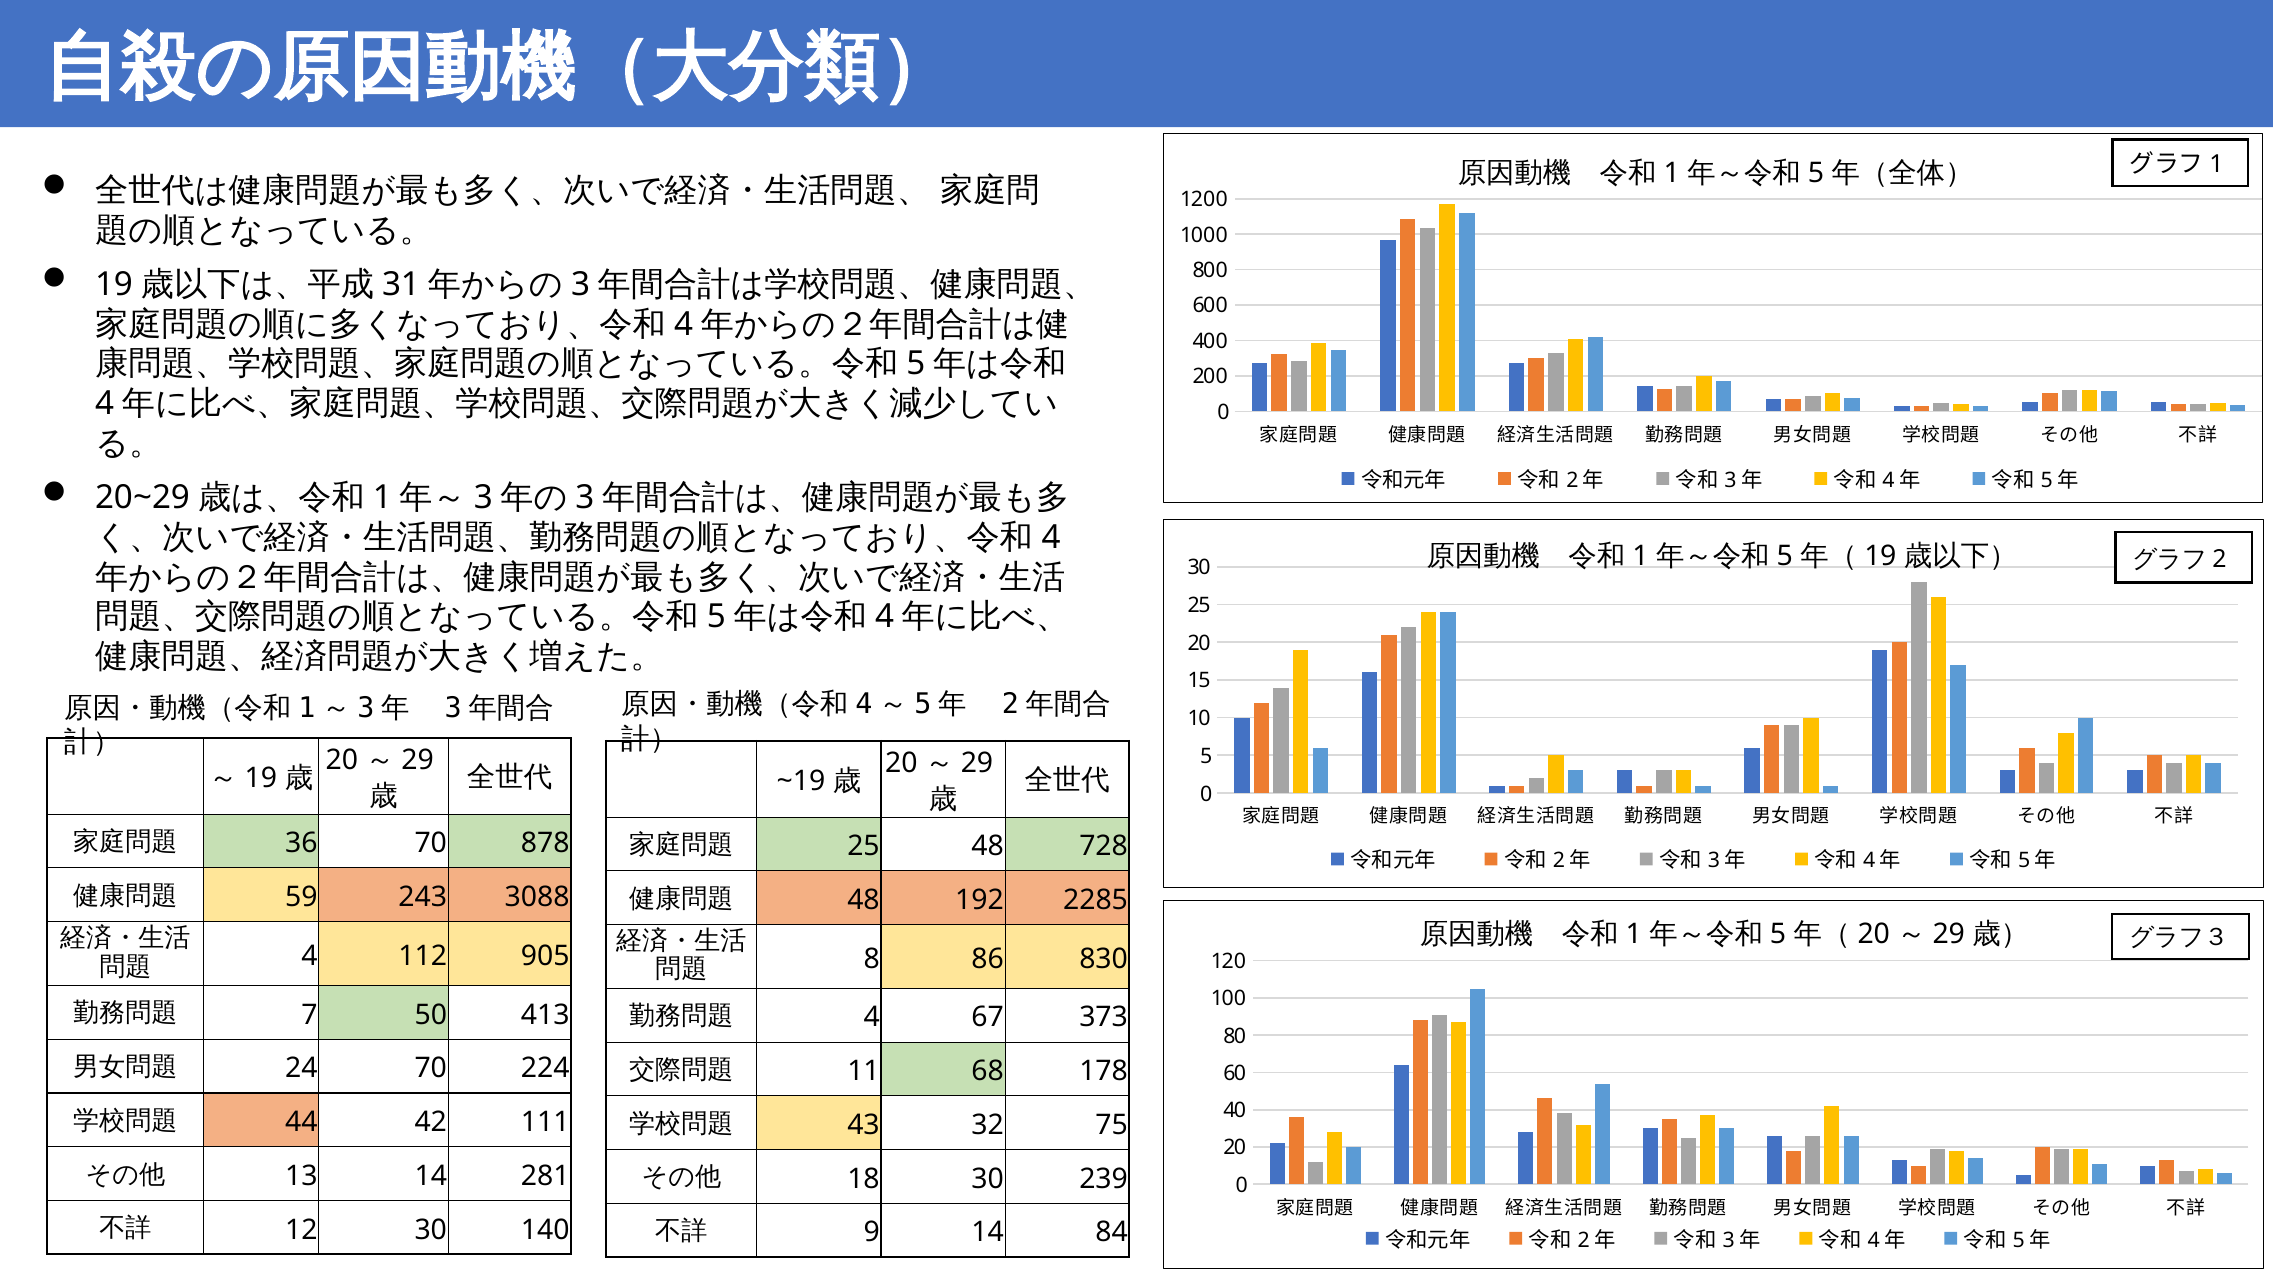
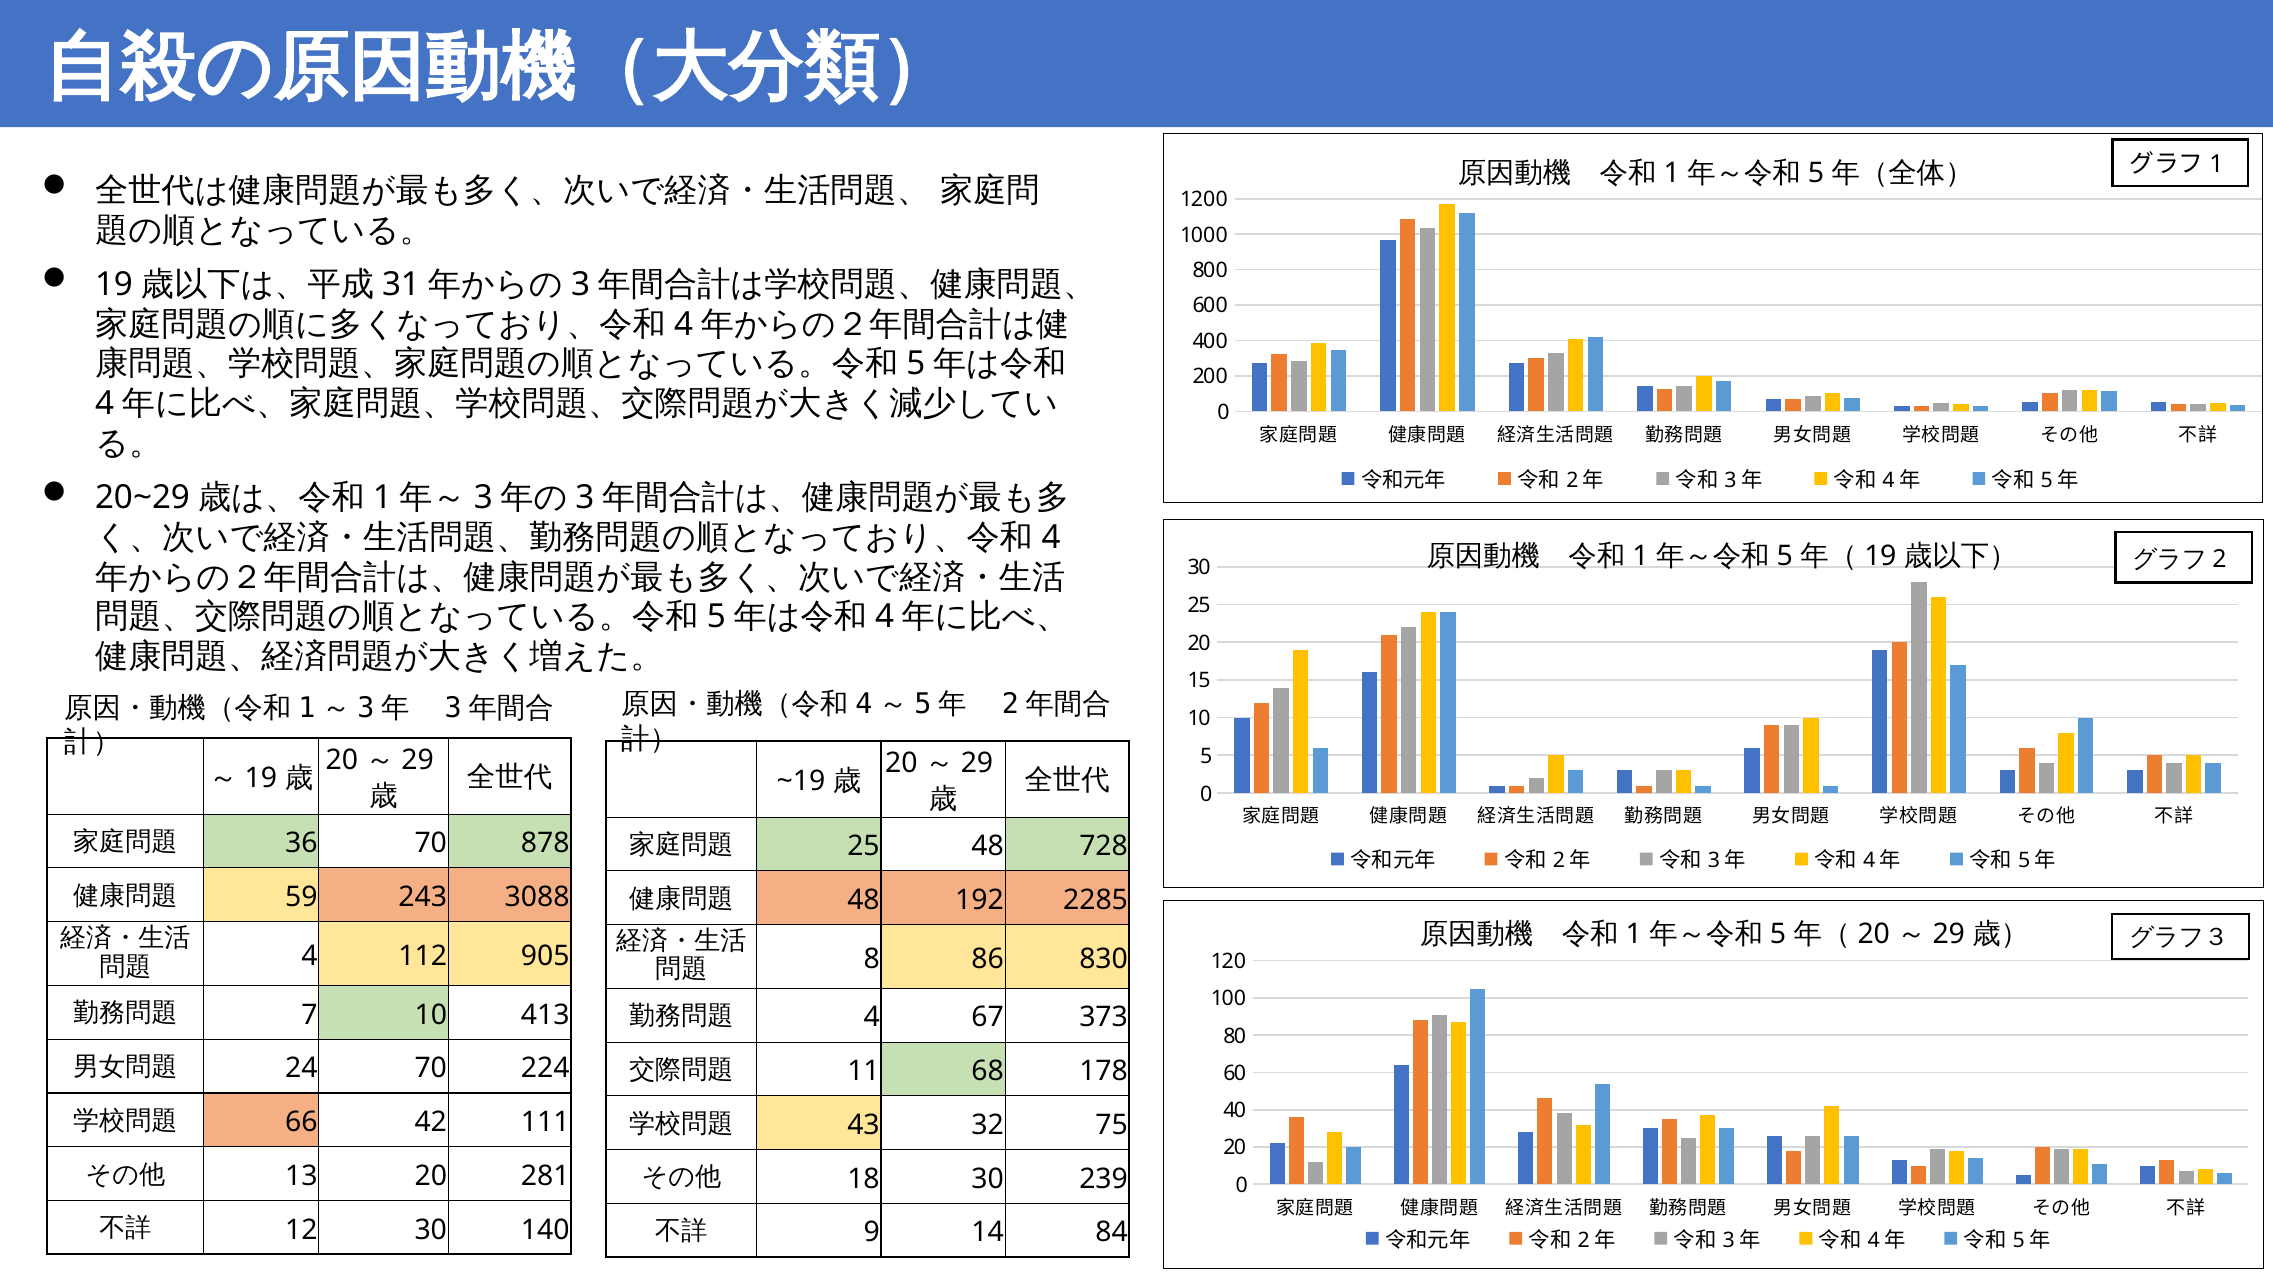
7 50: 50 -> 10 (431, 1015)
44: 44 -> 66 (301, 1123)
13 14: 14 -> 20 (431, 1176)
